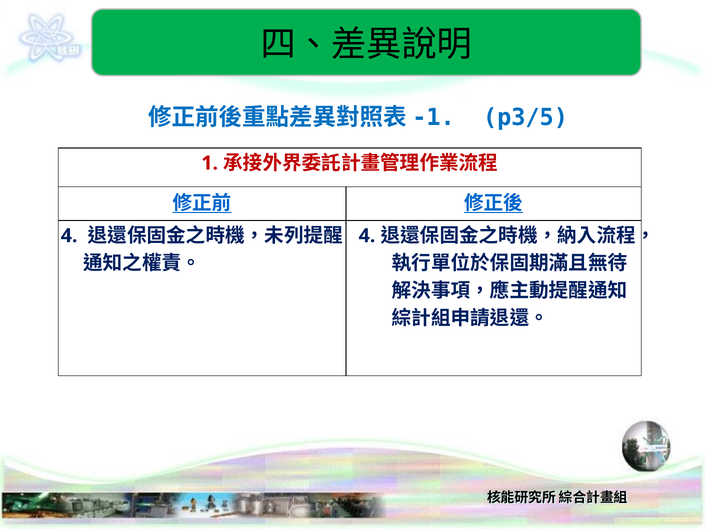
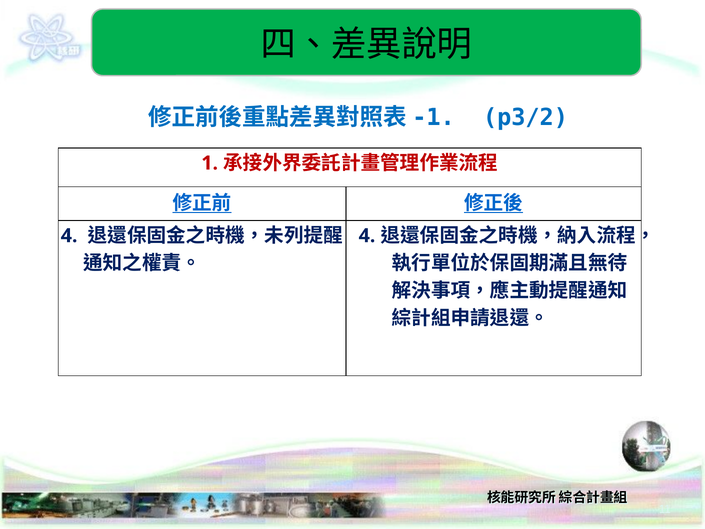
p3/5: p3/5 -> p3/2 (525, 117)
